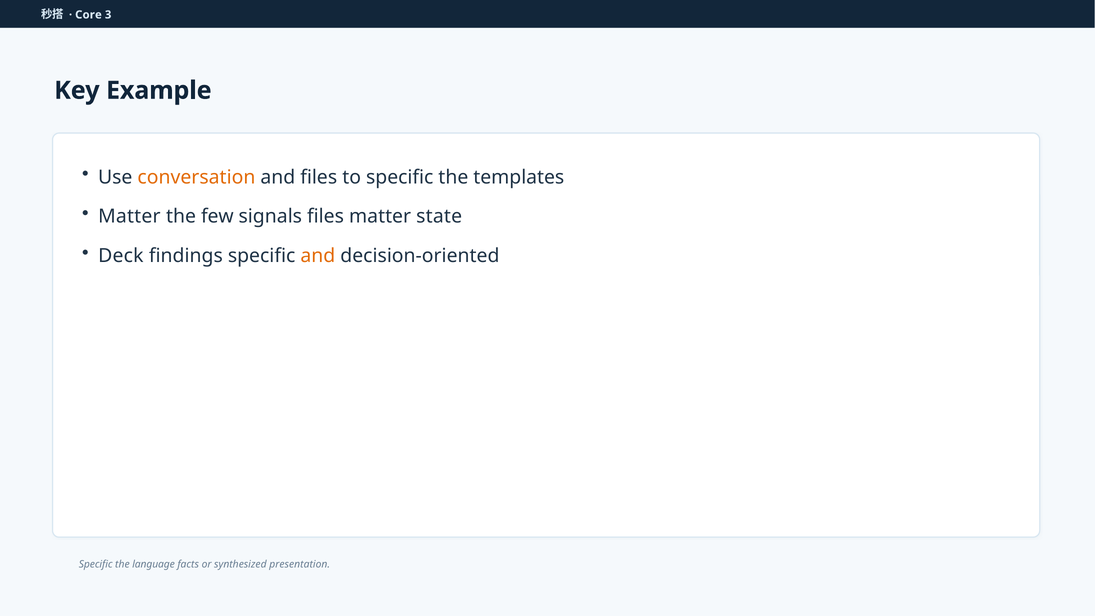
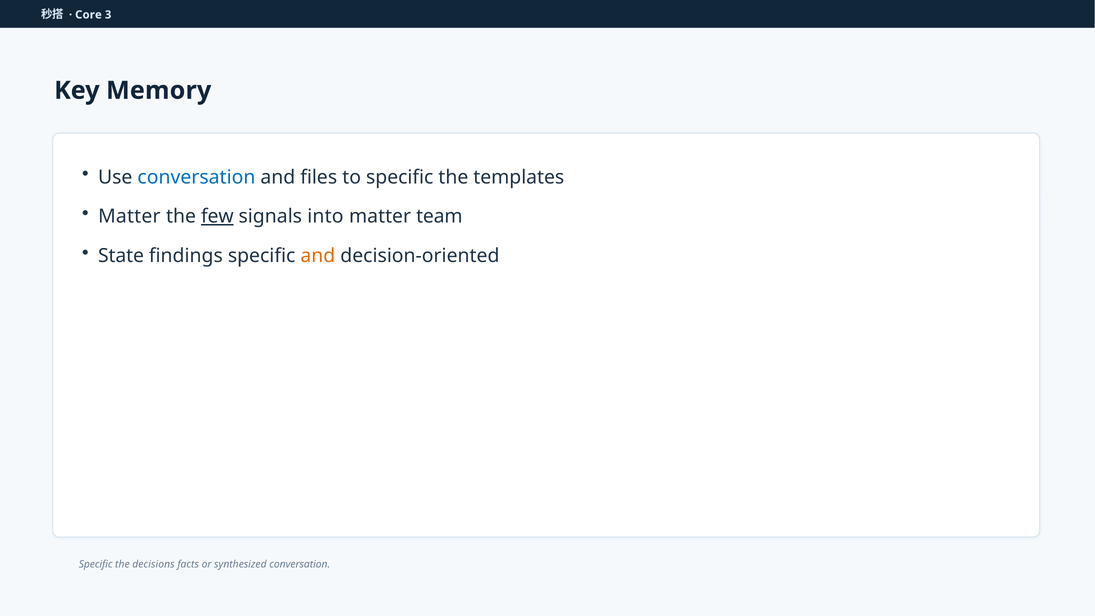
Example: Example -> Memory (159, 90)
conversation colour: orange -> blue (196, 177)
few underline: none -> present (217, 216)
signals files: files -> into (325, 216)
state: state -> team (439, 216)
Deck: Deck -> State (121, 256)
language: language -> decisions (153, 564)
synthesized presentation: presentation -> conversation (300, 564)
